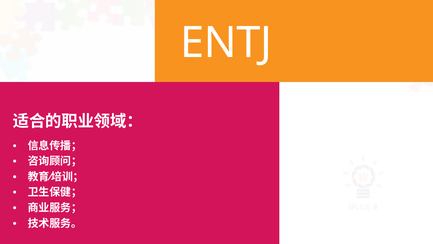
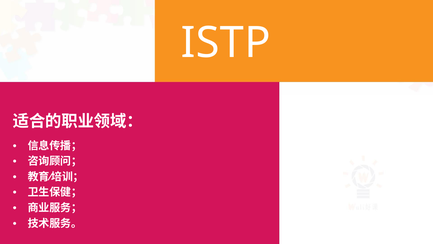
ENTJ: ENTJ -> ISTP (226, 43)
